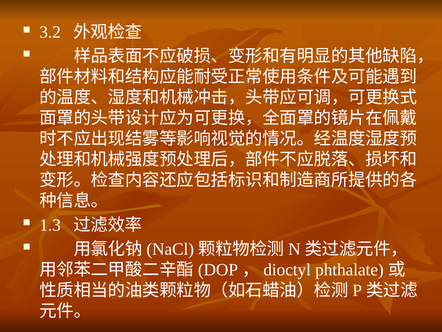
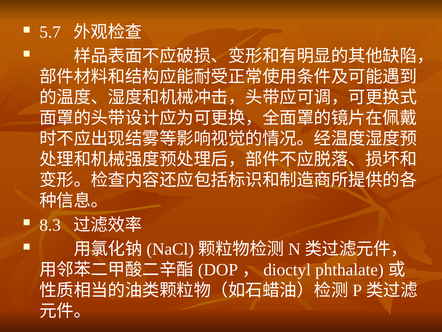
3.2: 3.2 -> 5.7 (50, 32)
1.3: 1.3 -> 8.3 (50, 225)
